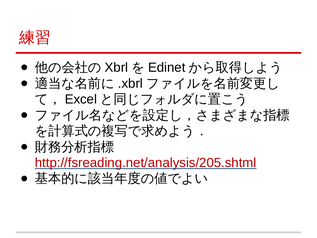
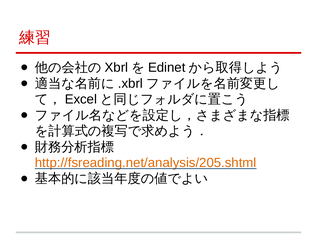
http://fsreading.net/analysis/205.shtml colour: red -> orange (146, 163)
